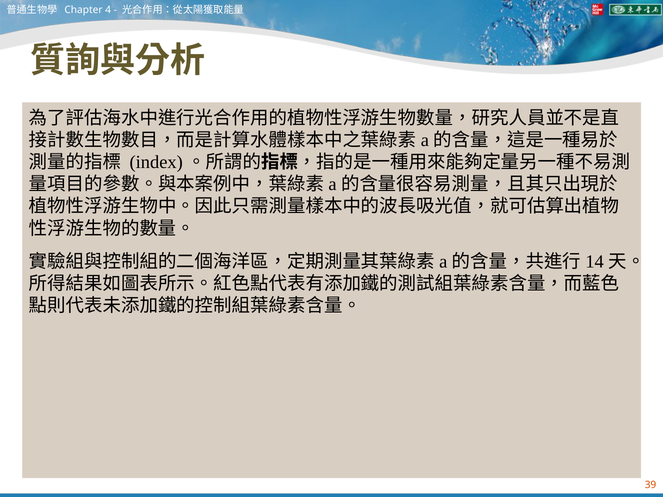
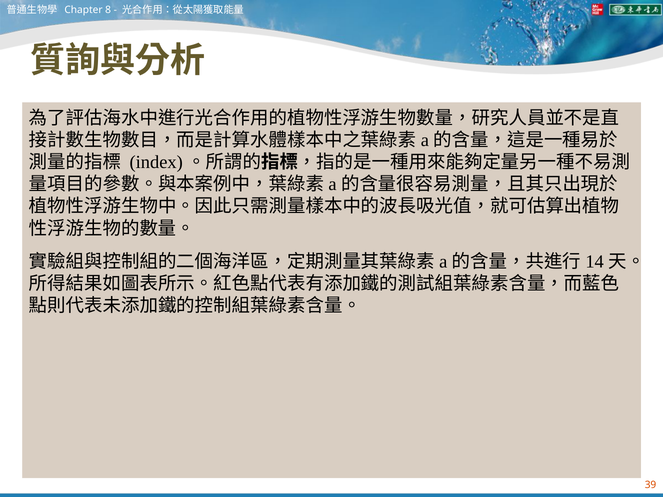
4: 4 -> 8 (108, 10)
